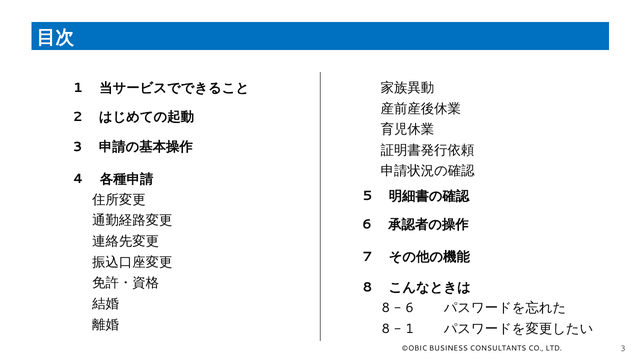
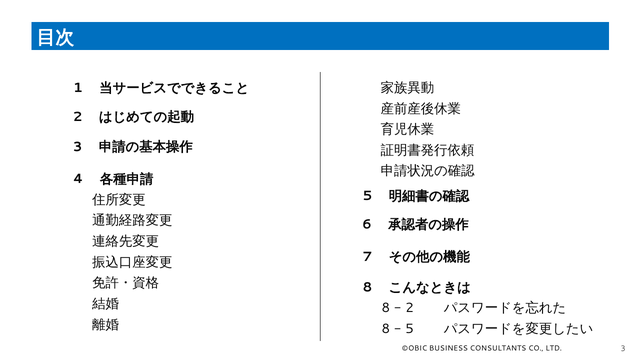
6: 6 -> 2 (410, 309)
1: 1 -> 5 (410, 329)
